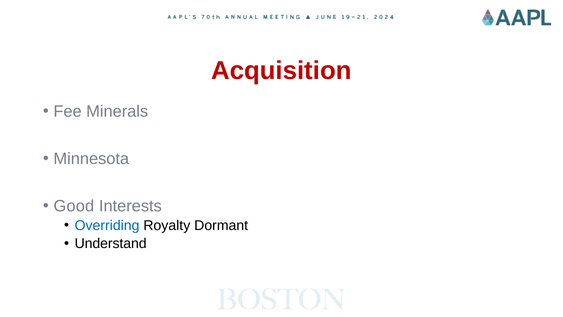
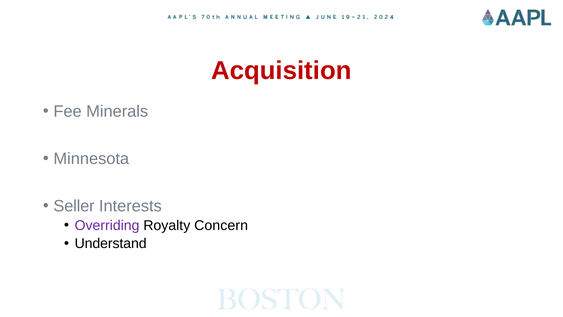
Good: Good -> Seller (74, 206)
Overriding colour: blue -> purple (107, 225)
Dormant: Dormant -> Concern (221, 225)
